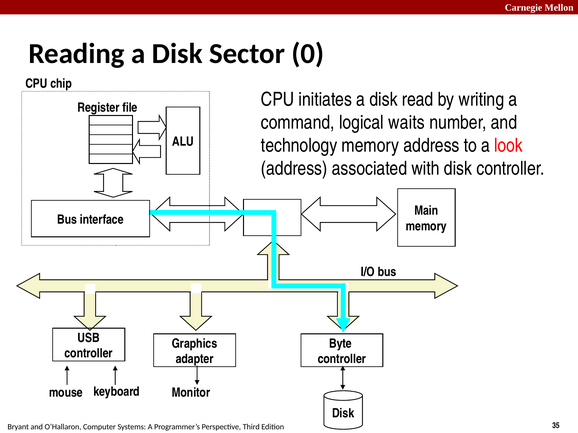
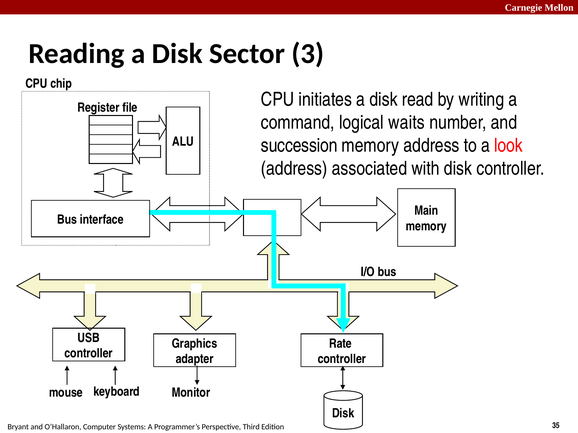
0: 0 -> 3 (308, 54)
technology: technology -> succession (299, 146)
Byte: Byte -> Rate (341, 344)
